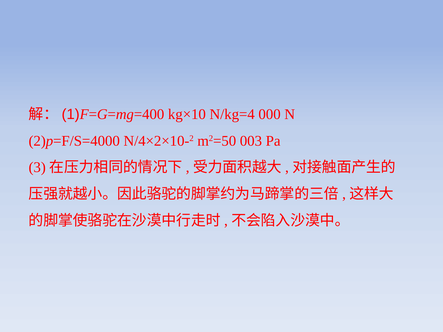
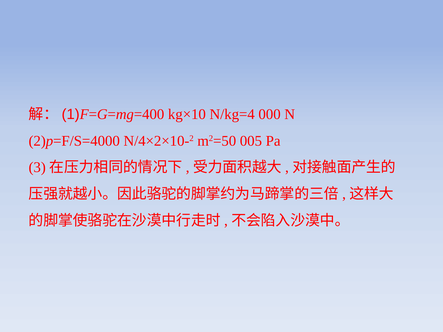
003: 003 -> 005 (251, 141)
